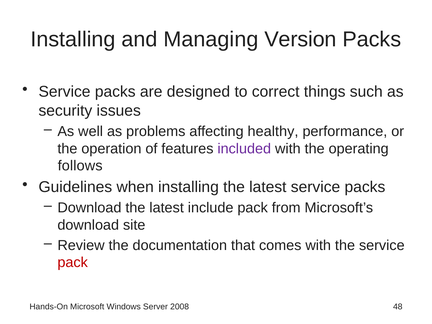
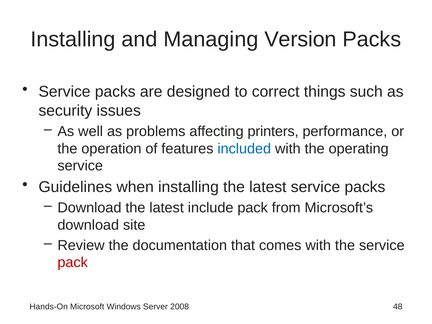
healthy: healthy -> printers (273, 131)
included colour: purple -> blue (244, 149)
follows: follows -> service (80, 166)
